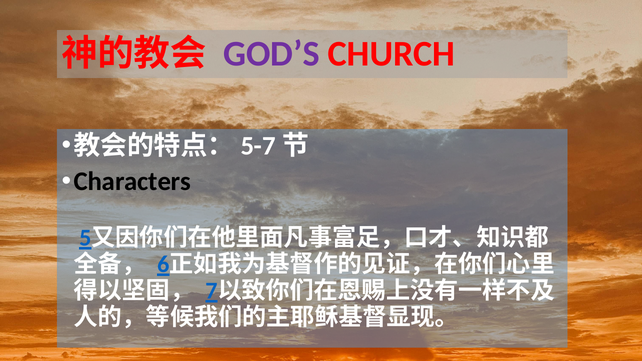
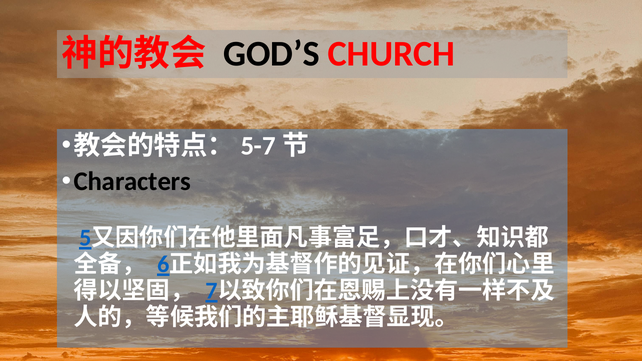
GOD’S colour: purple -> black (271, 54)
